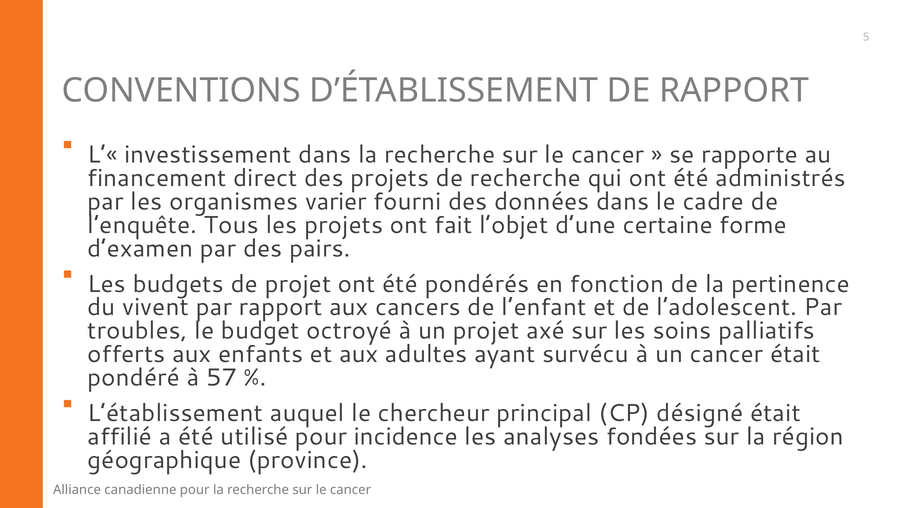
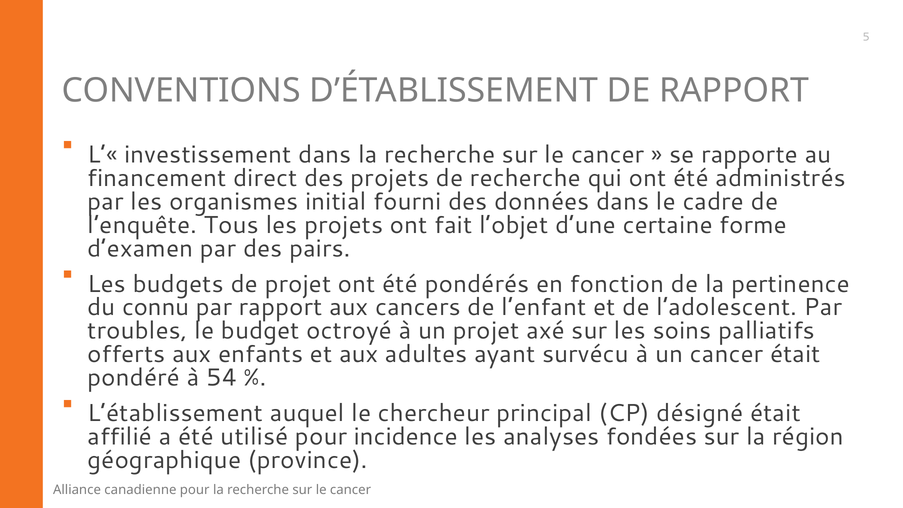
varier: varier -> initial (336, 201)
vivent: vivent -> connu (156, 307)
57: 57 -> 54 (222, 378)
